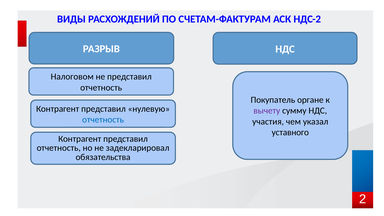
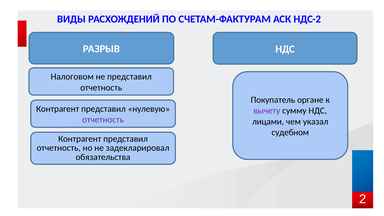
отчетность colour: blue -> purple (103, 120)
участия: участия -> лицами (268, 122)
уставного: уставного -> судебном (290, 133)
